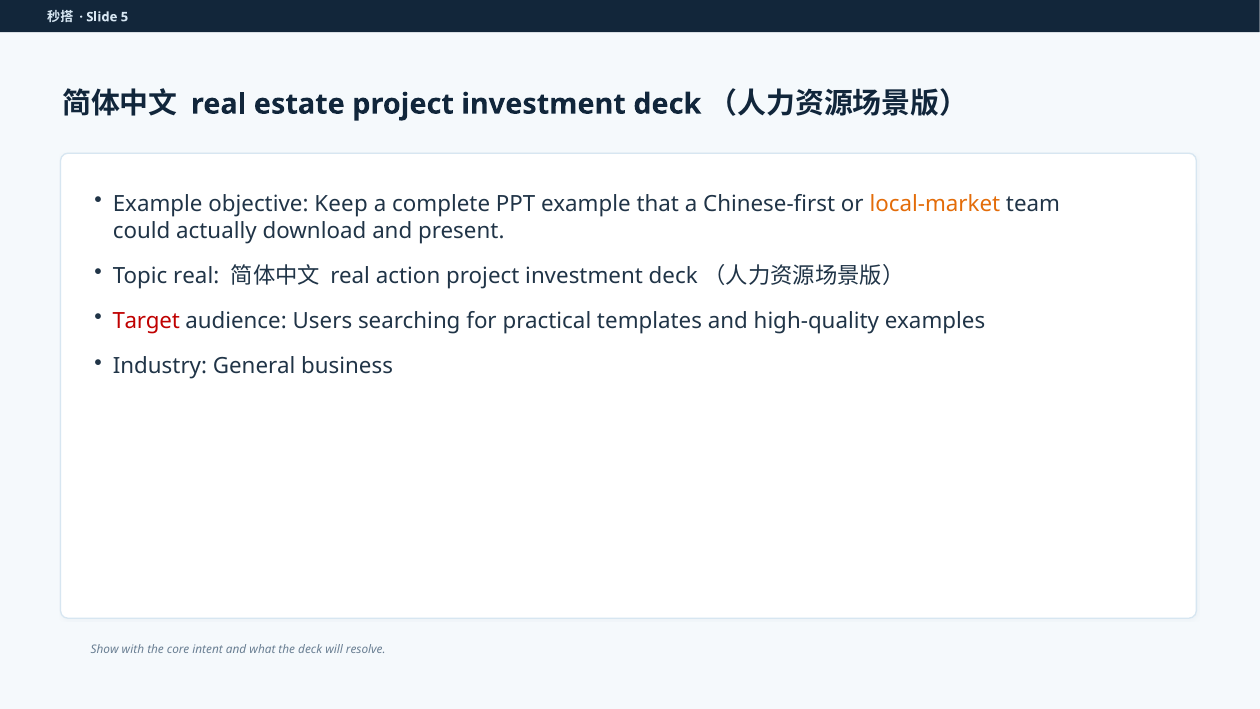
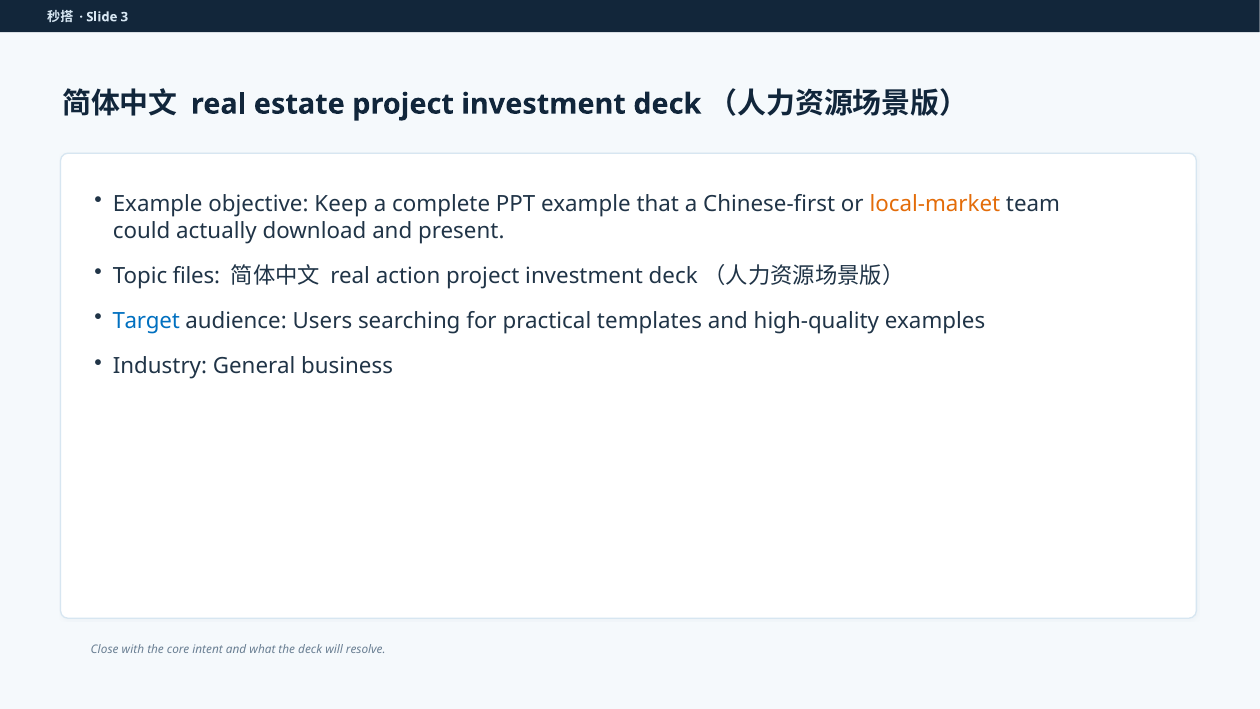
5: 5 -> 3 (124, 17)
Topic real: real -> files (196, 276)
Target colour: red -> blue (146, 321)
Show: Show -> Close (105, 649)
